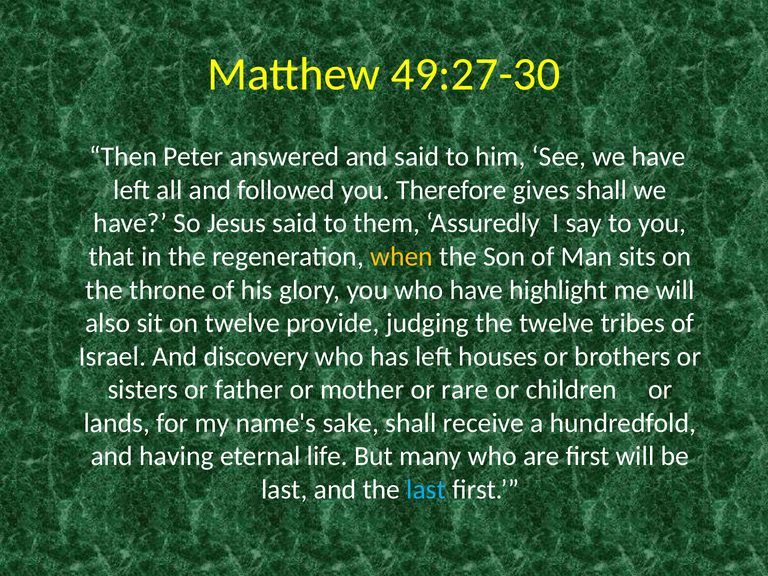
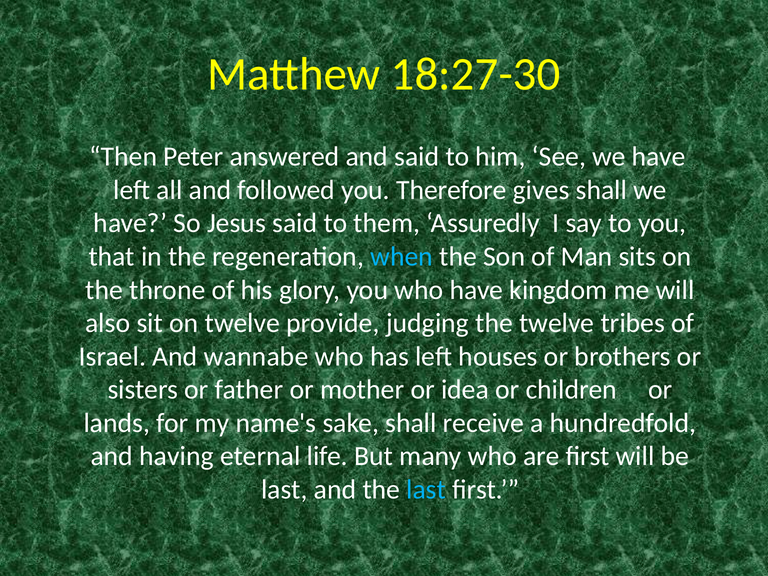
49:27-30: 49:27-30 -> 18:27-30 (476, 74)
when colour: yellow -> light blue (402, 257)
highlight: highlight -> kingdom (558, 290)
discovery: discovery -> wannabe (256, 356)
rare: rare -> idea (465, 390)
